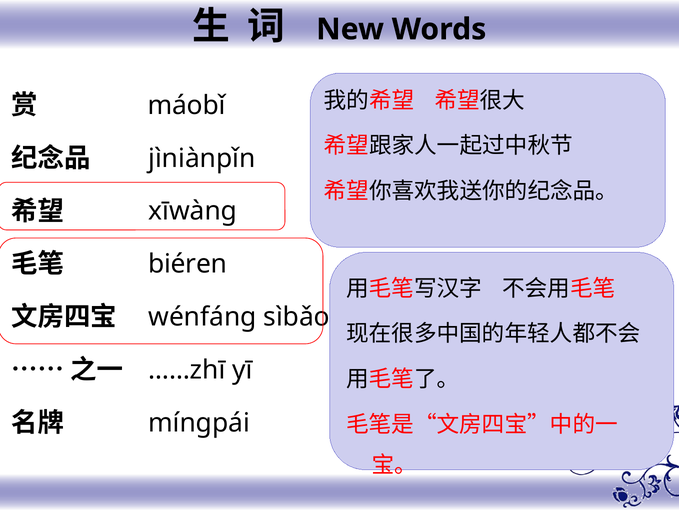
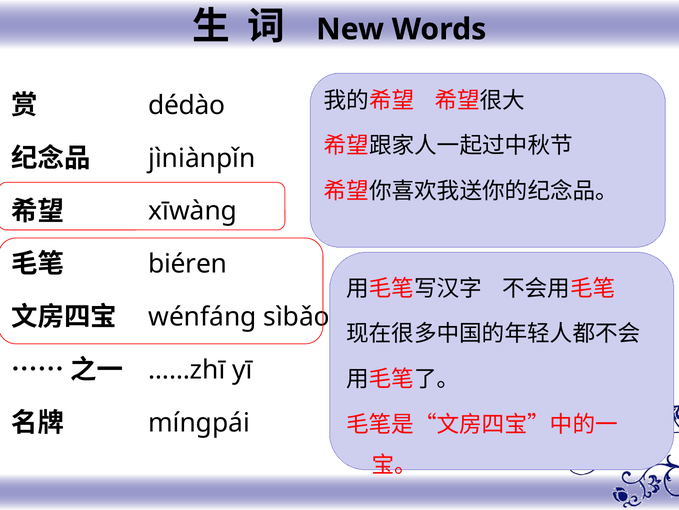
máobǐ: máobǐ -> dédào (187, 105)
